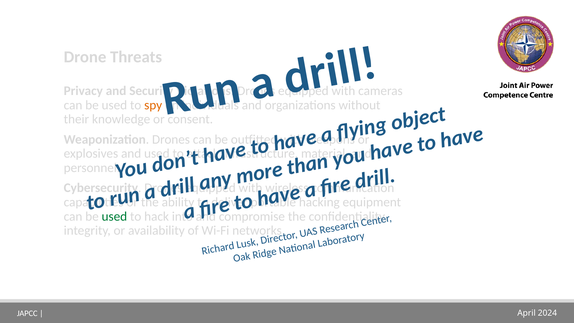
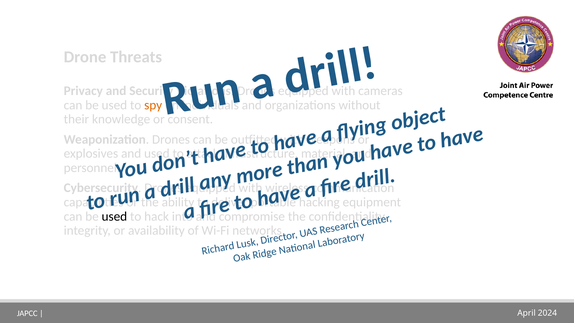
used colour: green -> black (114, 216)
